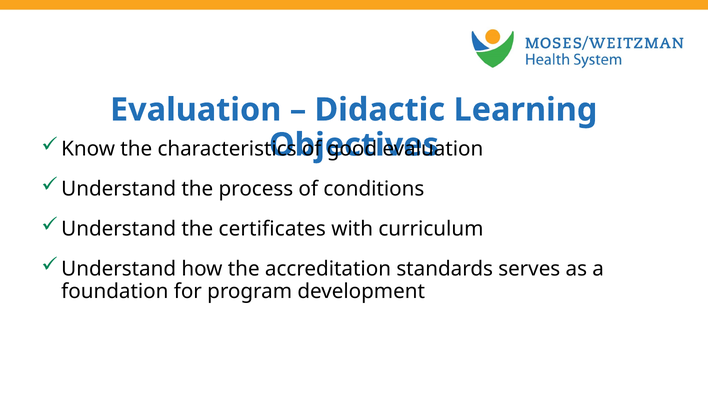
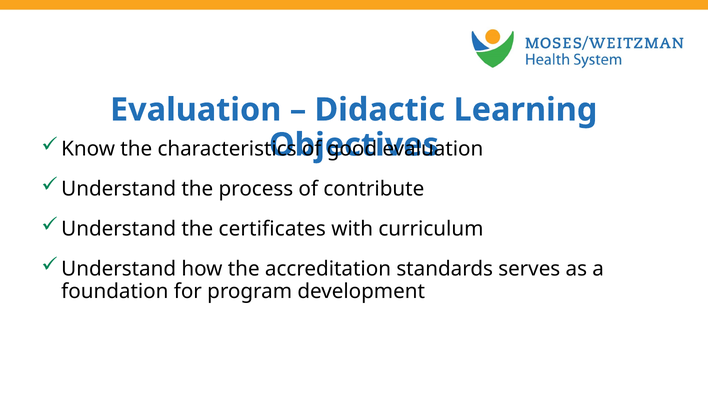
conditions: conditions -> contribute (374, 189)
